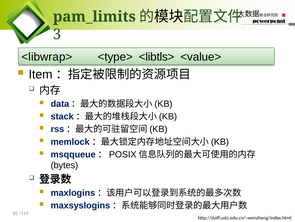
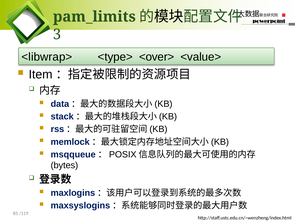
<libtls>: <libtls> -> <over> (157, 57)
